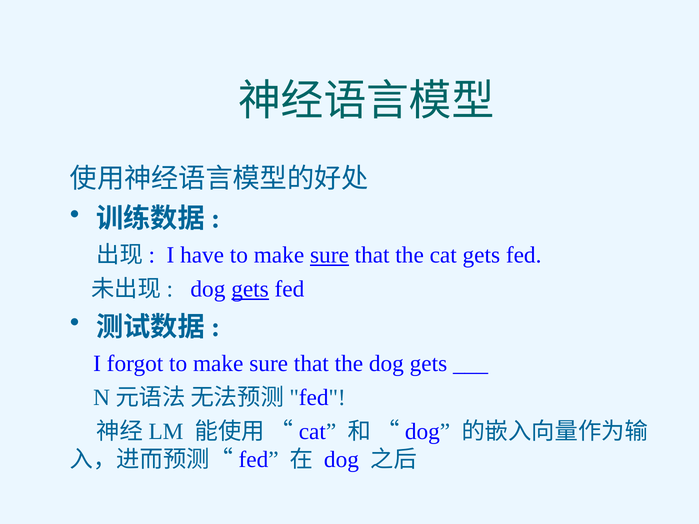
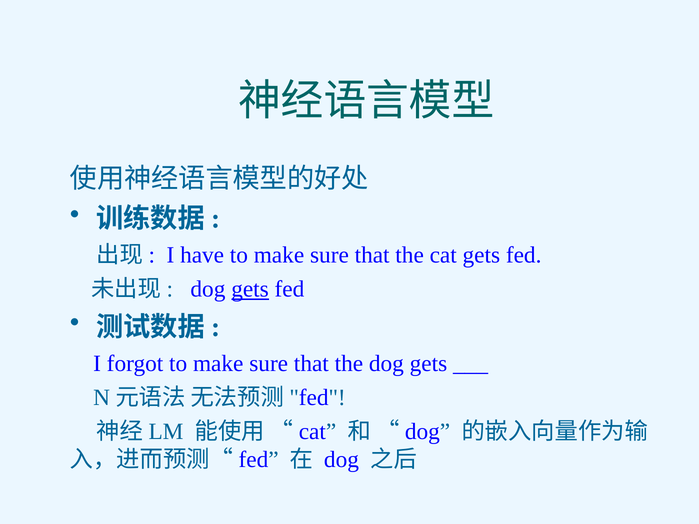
sure underline: present -> none (329, 255)
